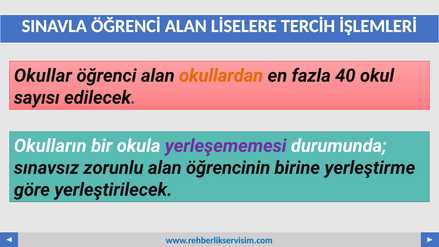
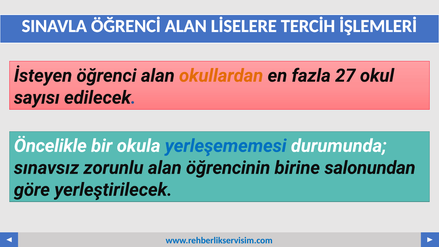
Okullar: Okullar -> İsteyen (43, 76)
40: 40 -> 27 (345, 76)
Okulların: Okulların -> Öncelikle (50, 146)
yerleşememesi colour: purple -> blue (226, 146)
yerleştirme: yerleştirme -> salonundan (370, 168)
